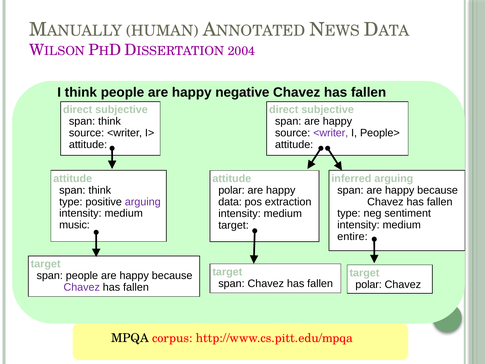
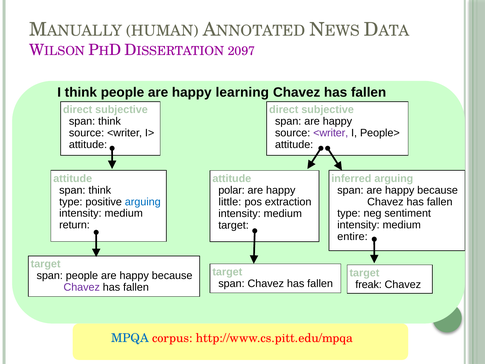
2004: 2004 -> 2097 (241, 51)
negative: negative -> learning (242, 92)
arguing colour: purple -> blue (143, 202)
data: data -> little (230, 202)
music: music -> return (74, 225)
polar: polar -> freak (369, 284)
MPQA colour: black -> blue (130, 338)
